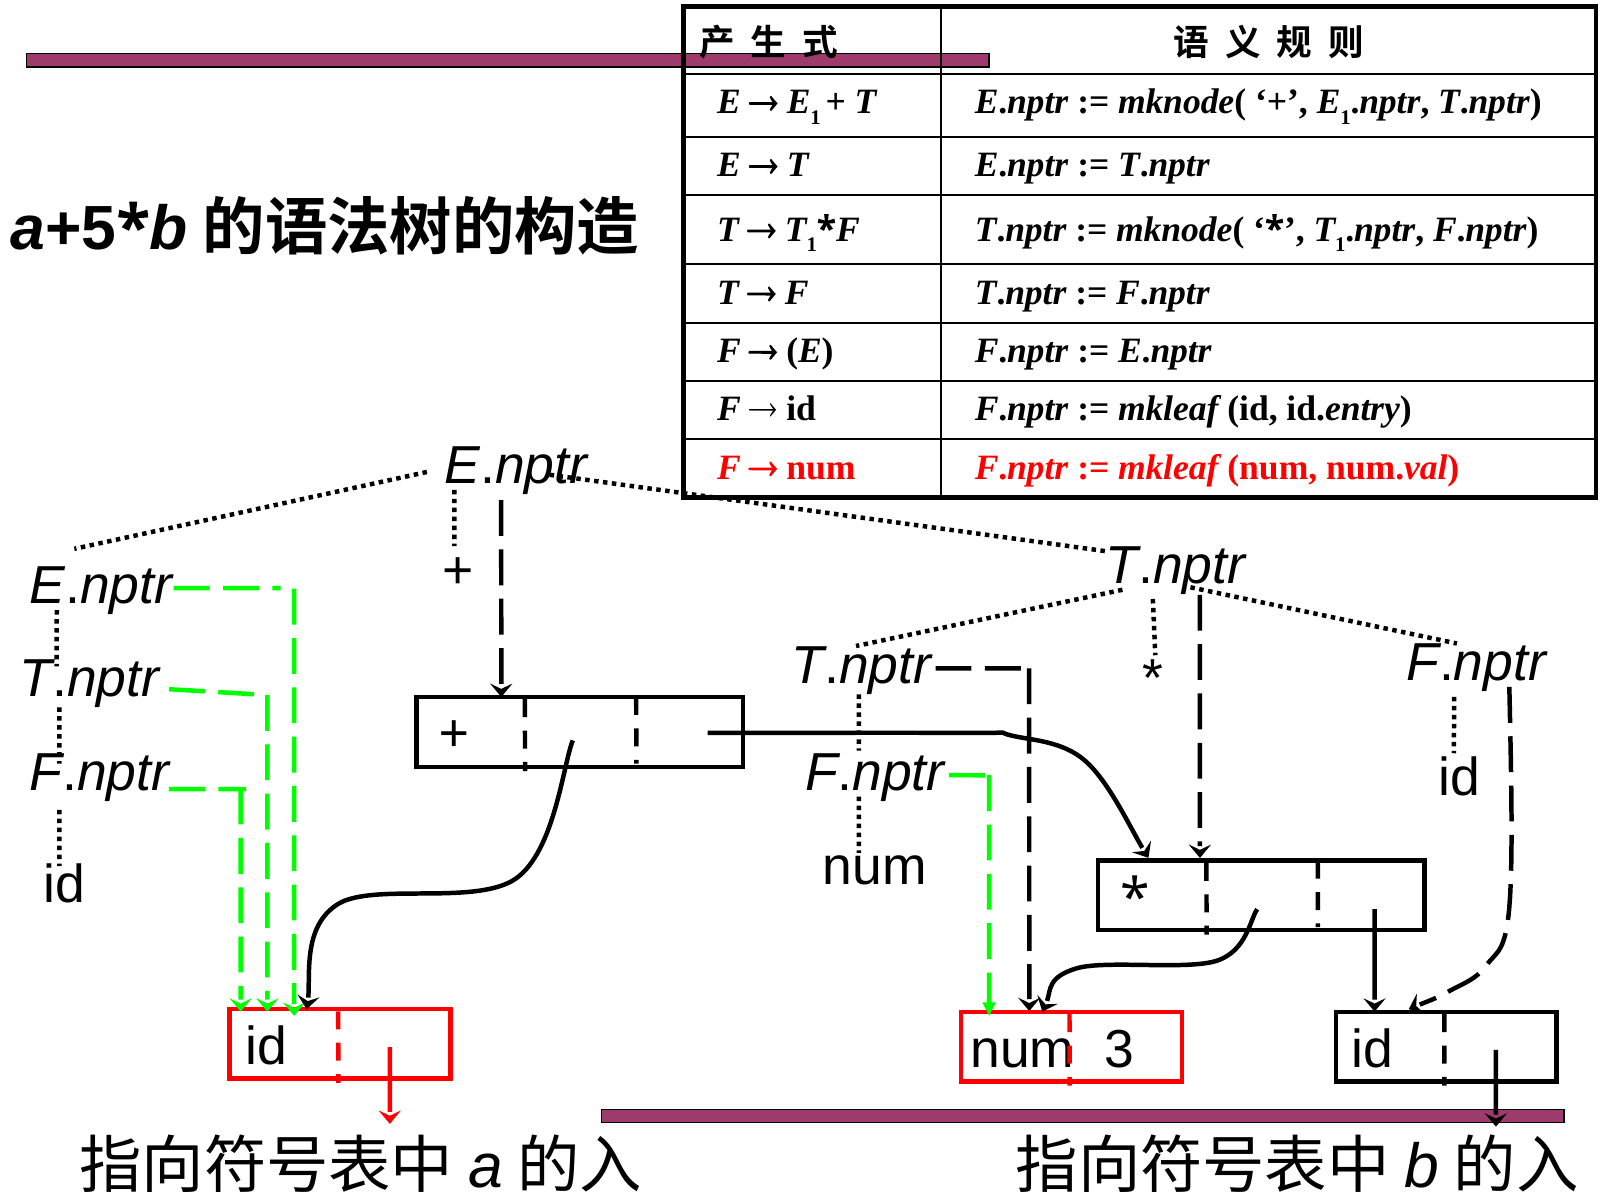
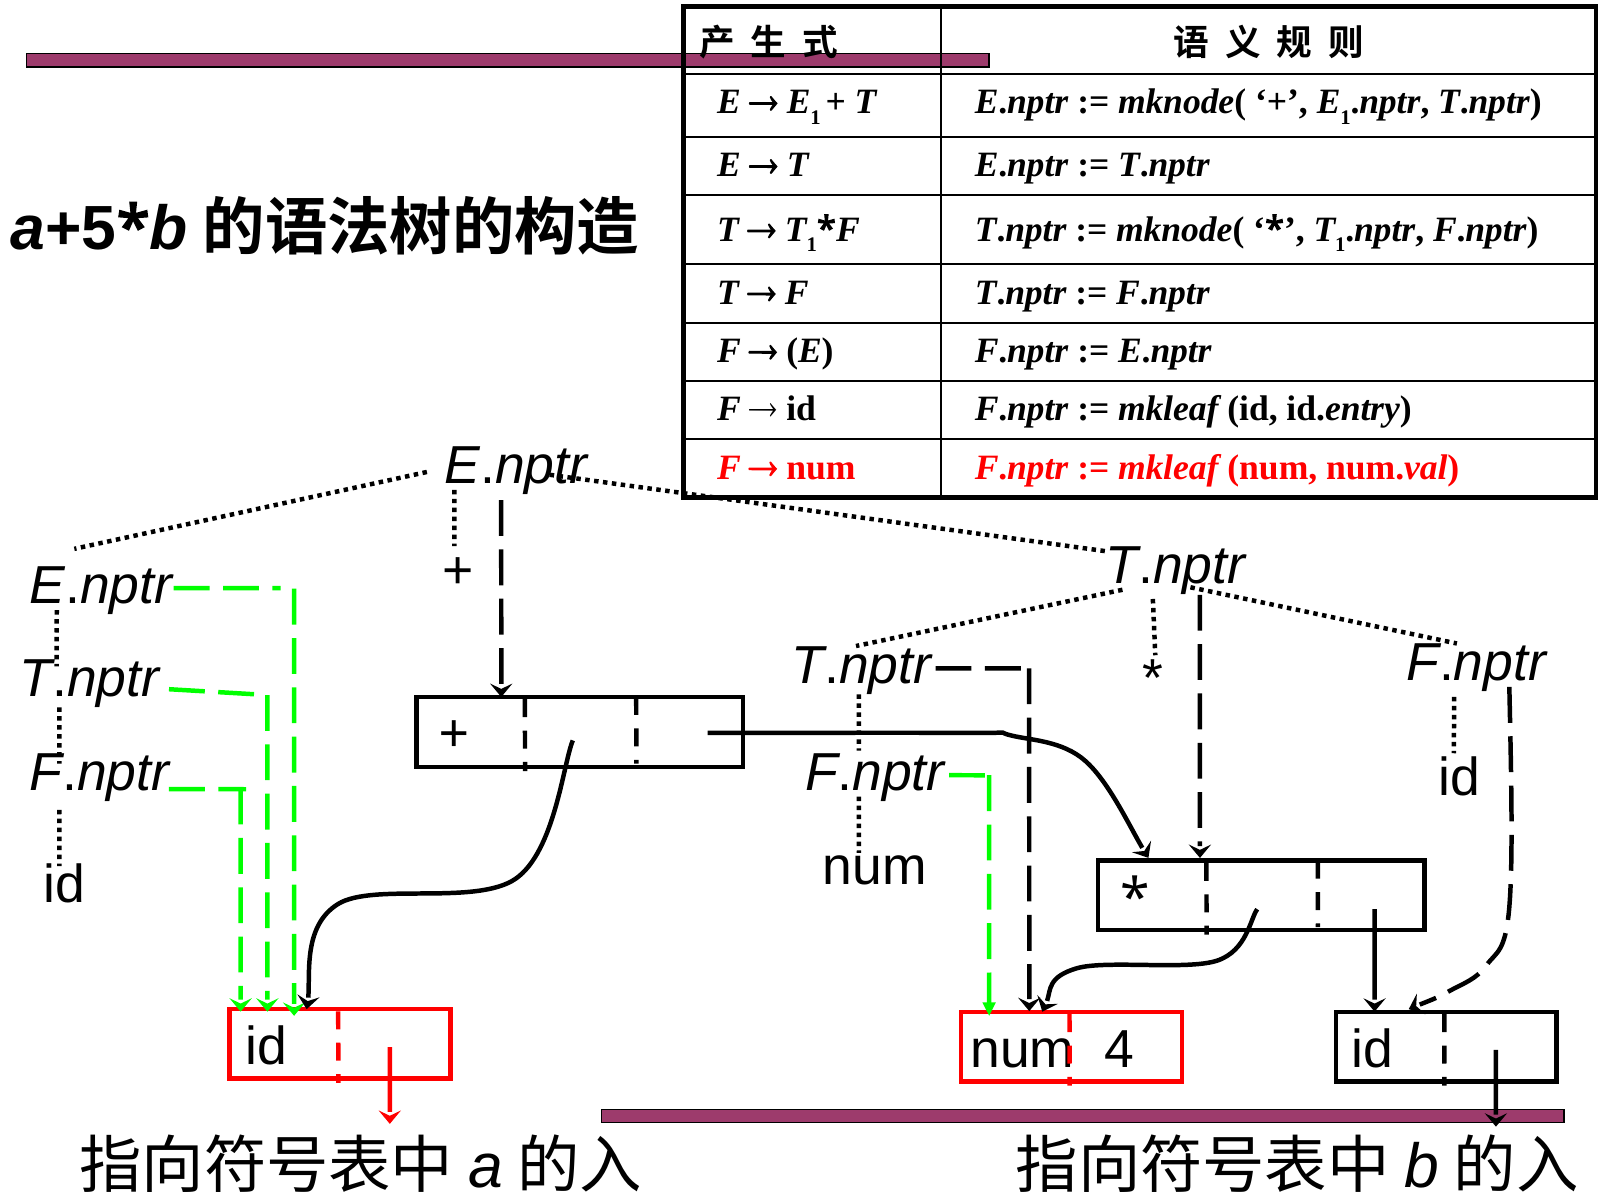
3: 3 -> 4 (1119, 1050)
